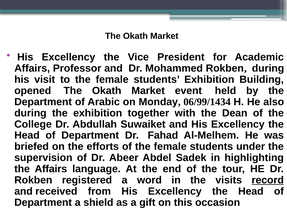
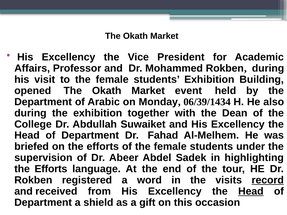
06/99/1434: 06/99/1434 -> 06/39/1434 (207, 102)
Affairs: Affairs -> Efforts (51, 169)
Head underline: none -> present (251, 191)
